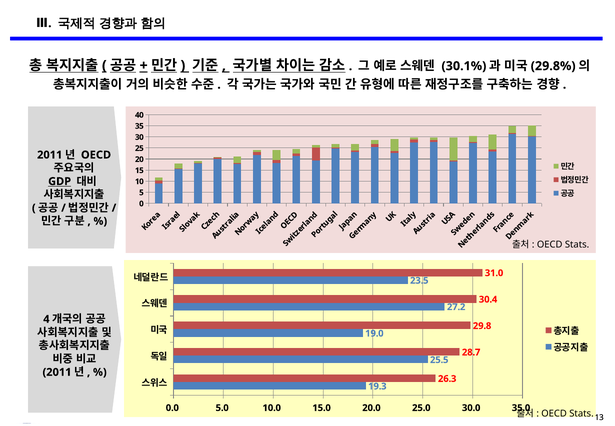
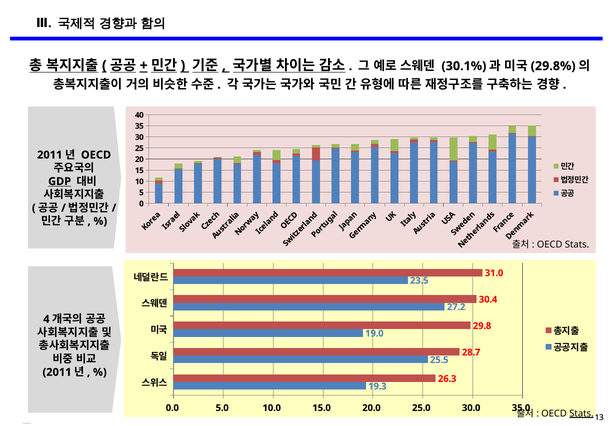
Stats underline: none -> present (581, 413)
